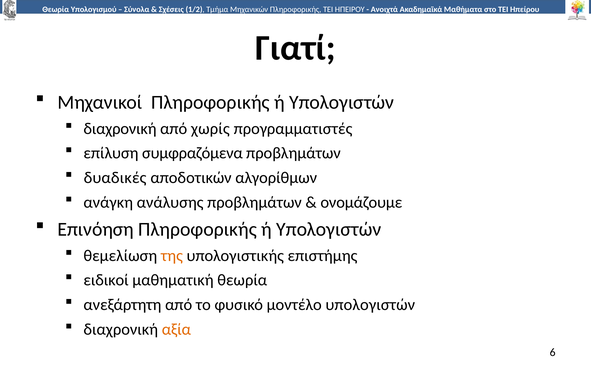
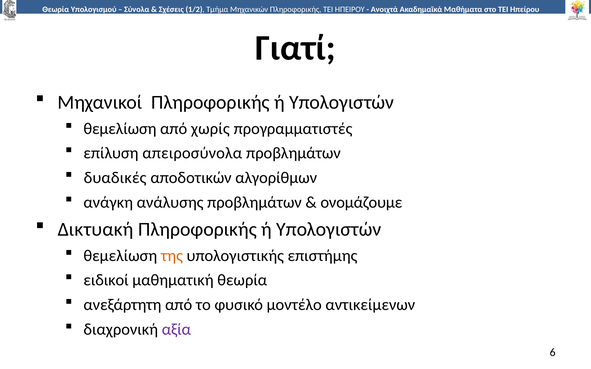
διαχρονική: διαχρονική -> θεμελίωση (120, 129)
συμφραζόμενα: συμφραζόμενα -> απειροσύνολα (192, 153)
Επινόηση: Επινόηση -> Δικτυακή (96, 229)
μοντέλο υπολογιστών: υπολογιστών -> αντικείμενων (370, 305)
αξία colour: orange -> purple (176, 330)
